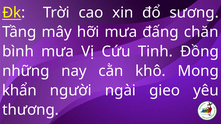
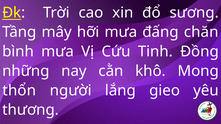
khẩn: khẩn -> thổn (19, 91)
ngài: ngài -> lắng (120, 91)
